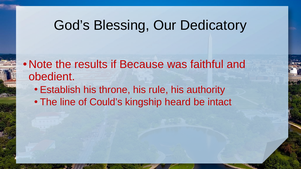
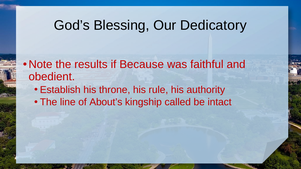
Could’s: Could’s -> About’s (106, 102)
heard: heard -> called (178, 102)
